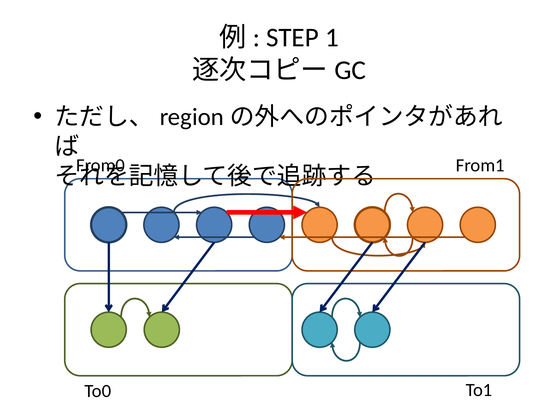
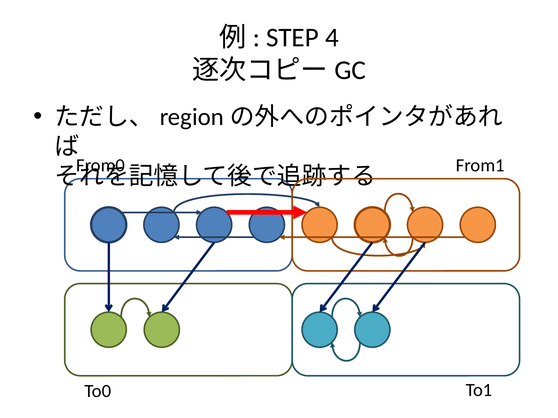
1: 1 -> 4 (332, 38)
